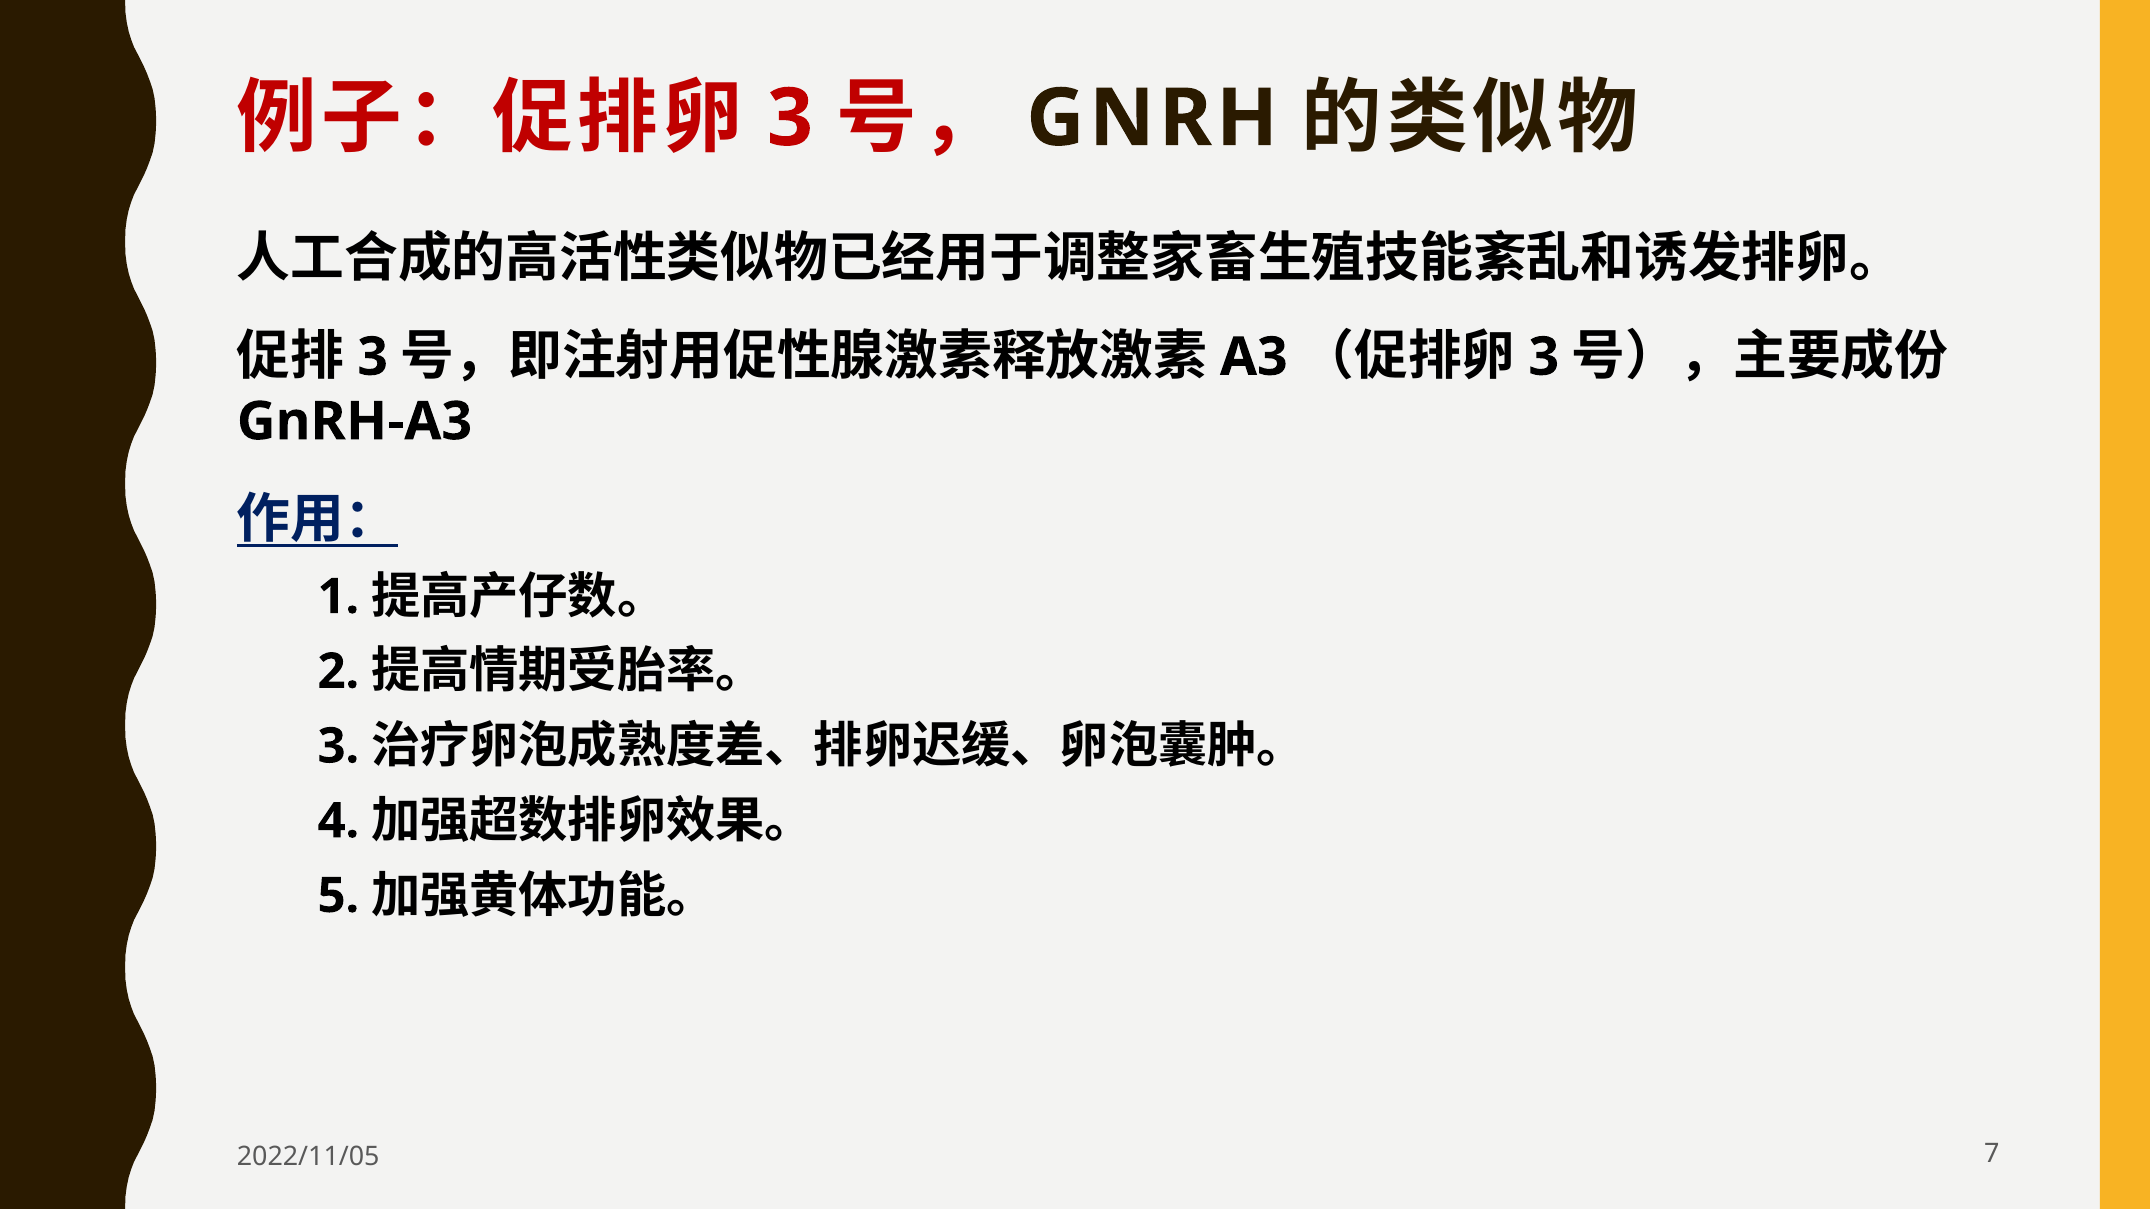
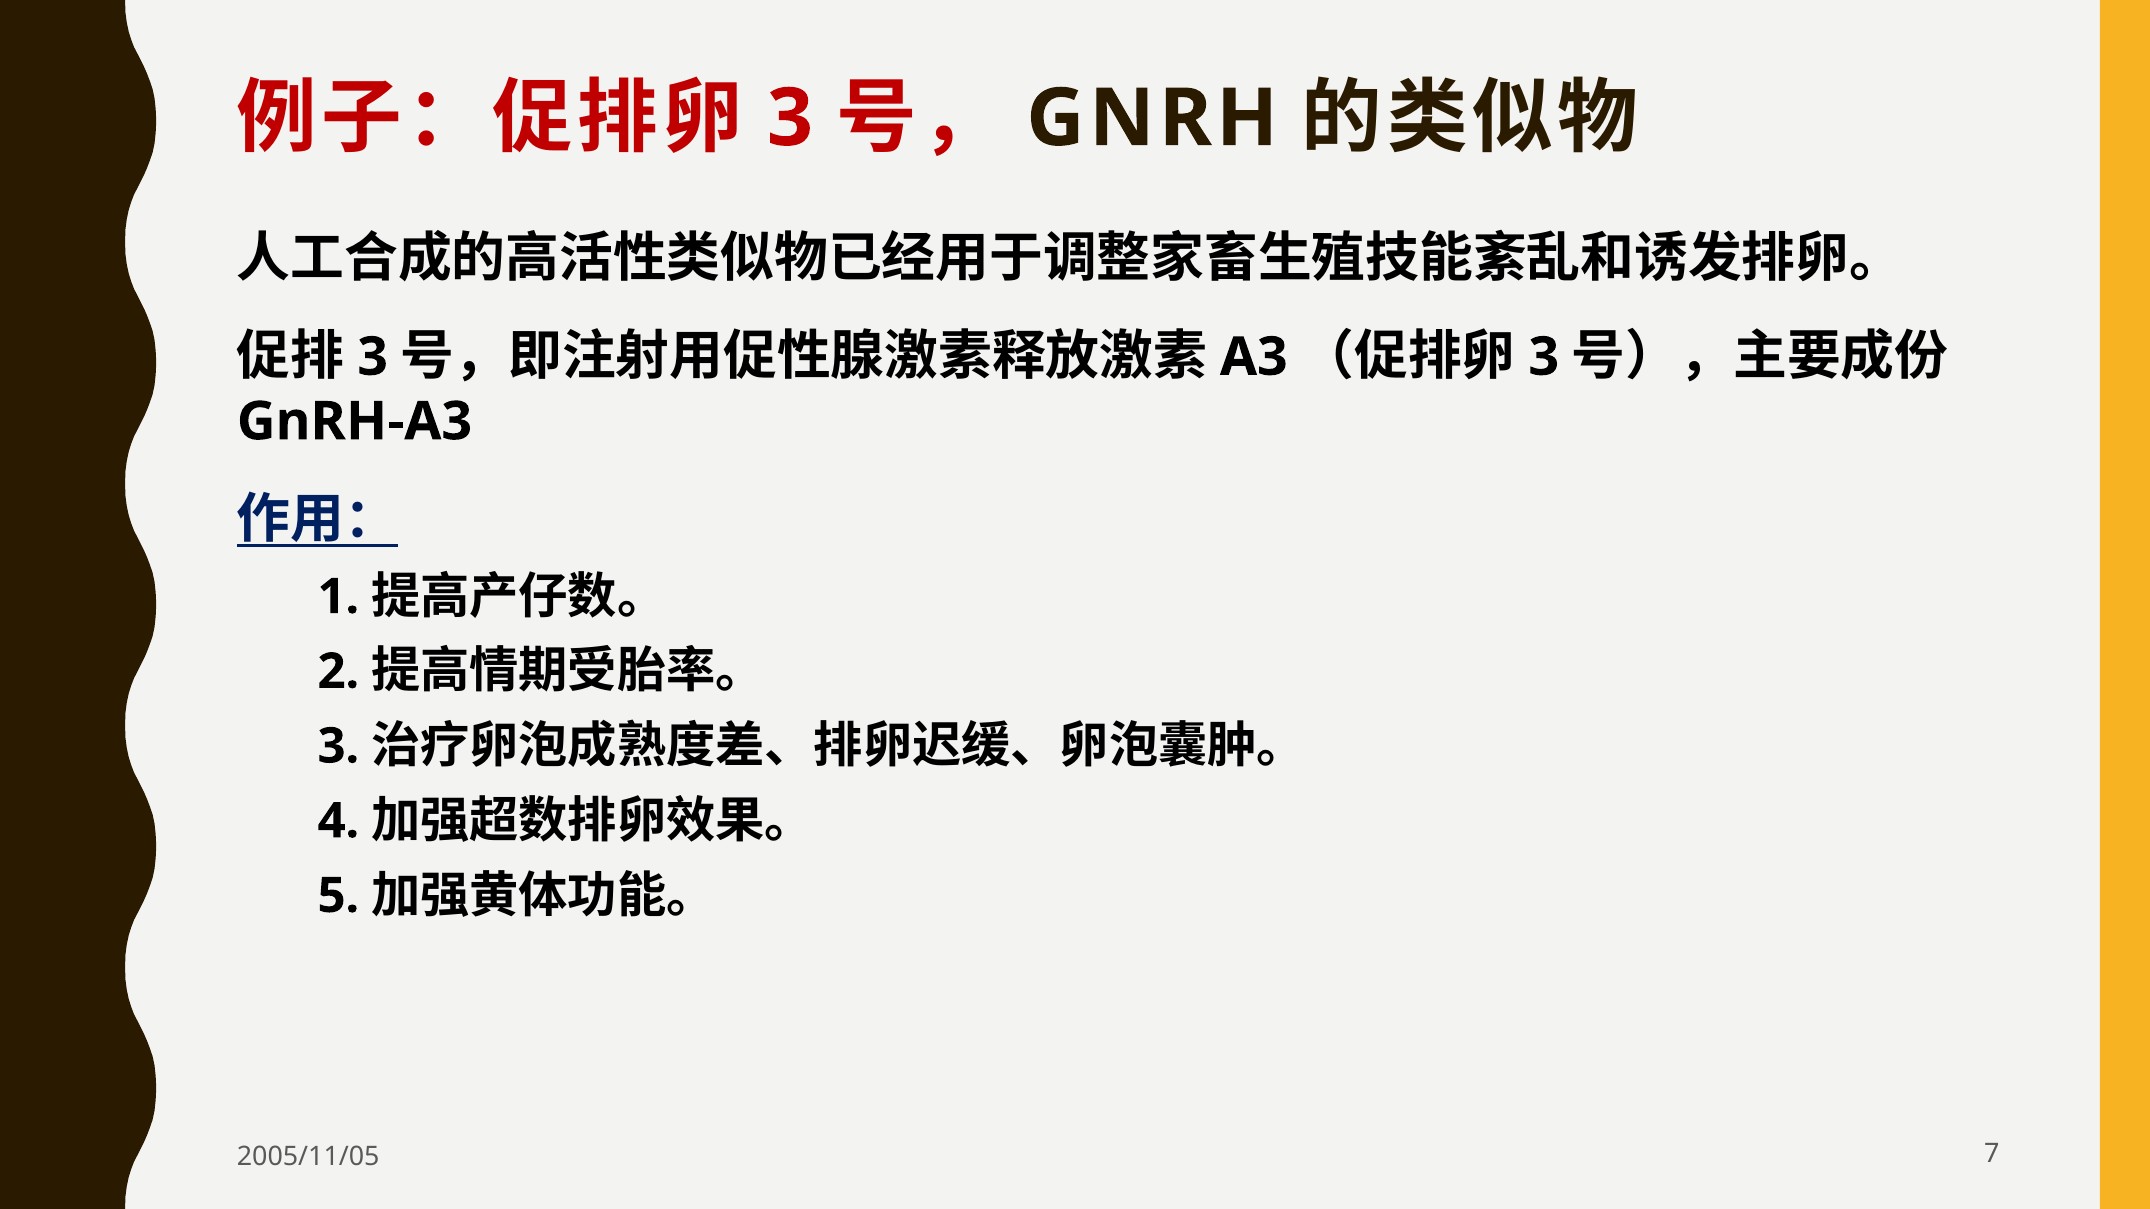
2022/11/05: 2022/11/05 -> 2005/11/05 (308, 1157)
